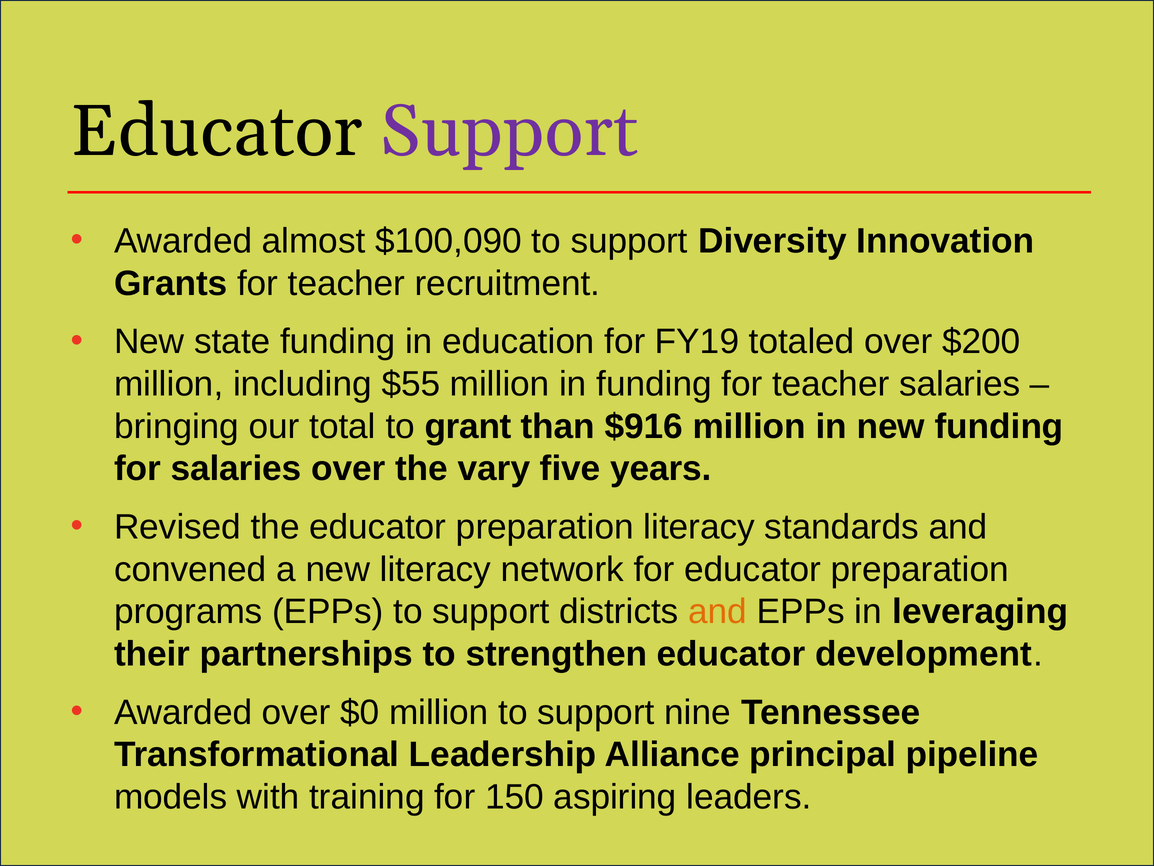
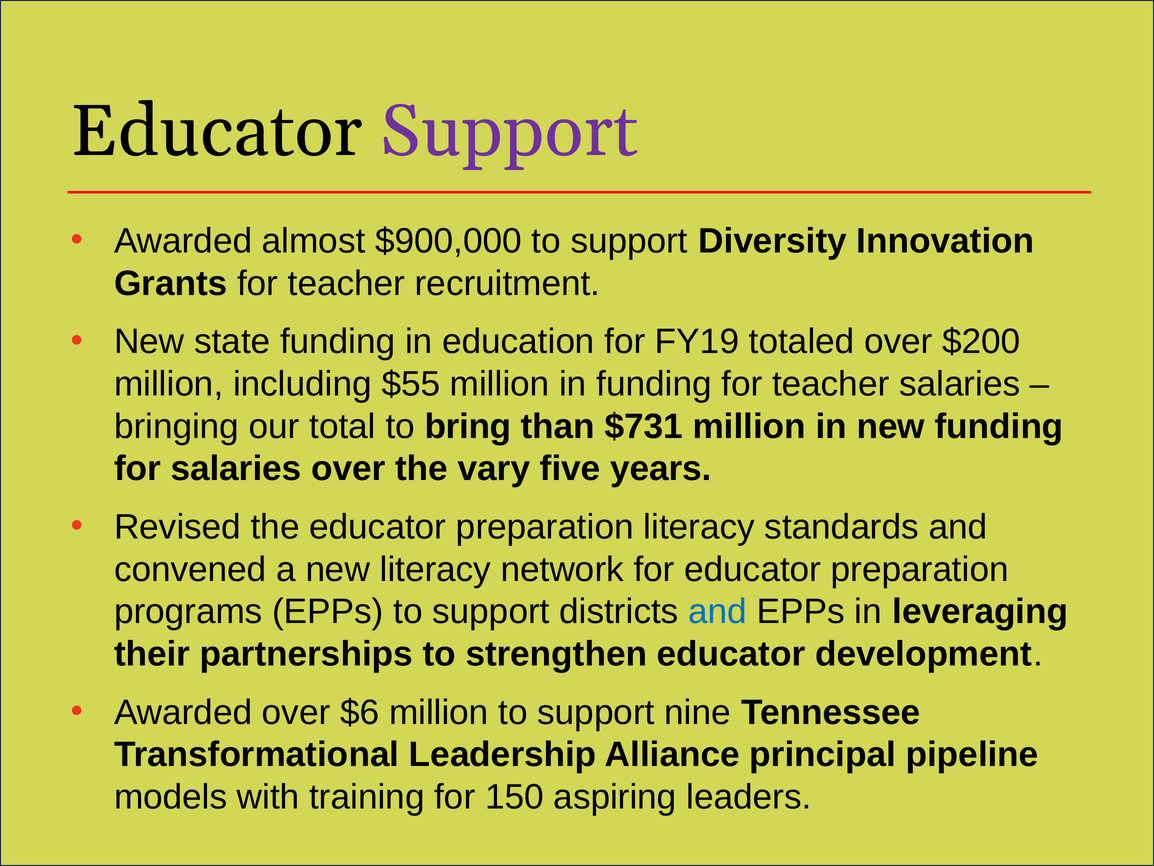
$100,090: $100,090 -> $900,000 (449, 241)
grant: grant -> bring (468, 426)
$916: $916 -> $731 (644, 426)
and colour: orange -> blue (717, 611)
$0: $0 -> $6 (360, 712)
